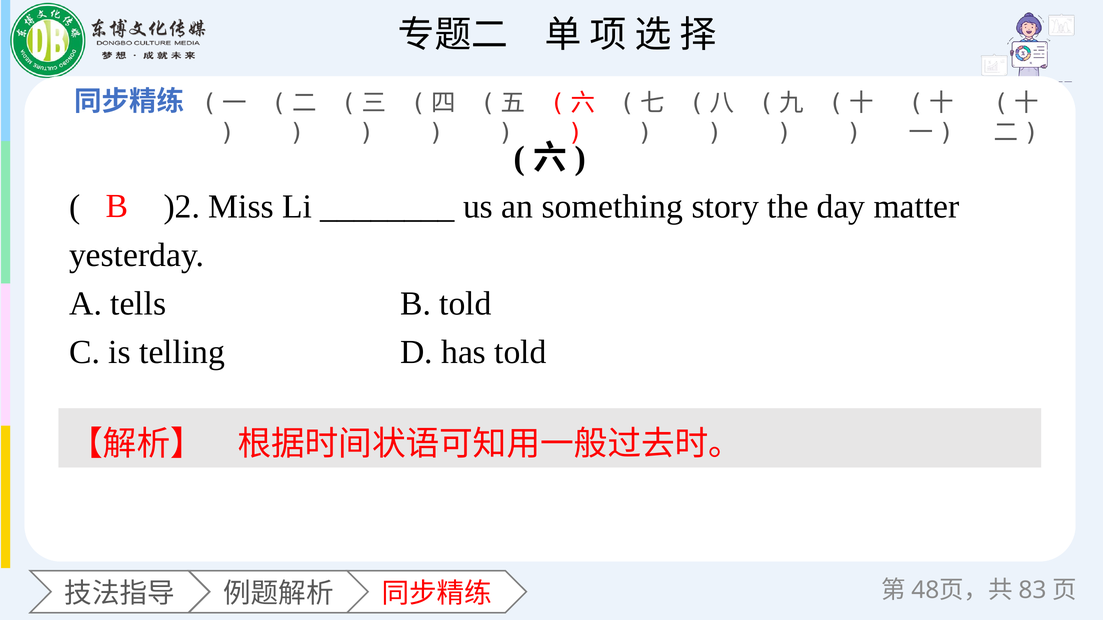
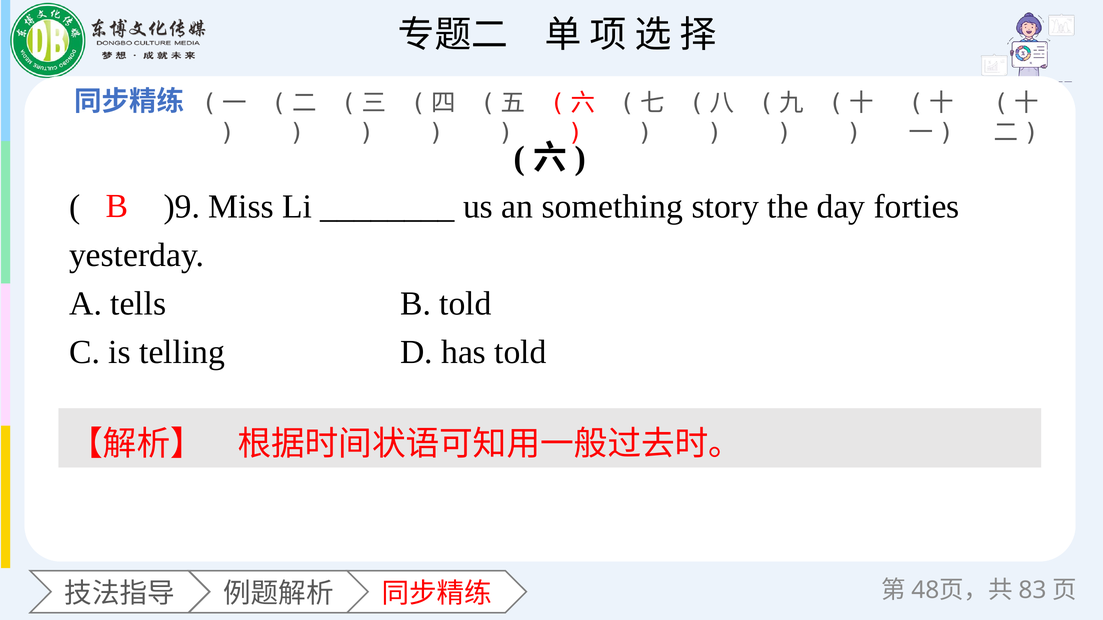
)2: )2 -> )9 (182, 207)
matter: matter -> forties (917, 207)
